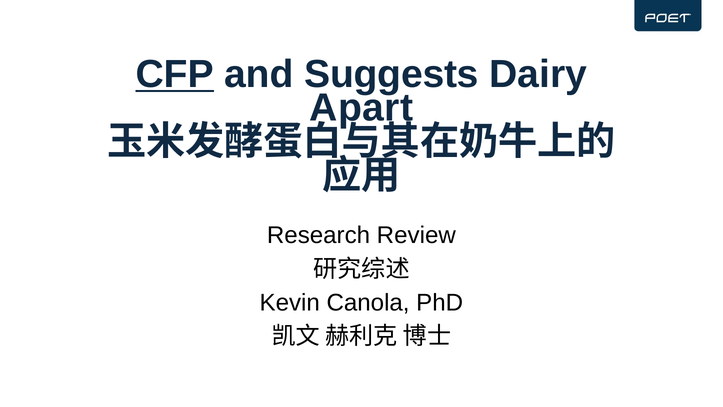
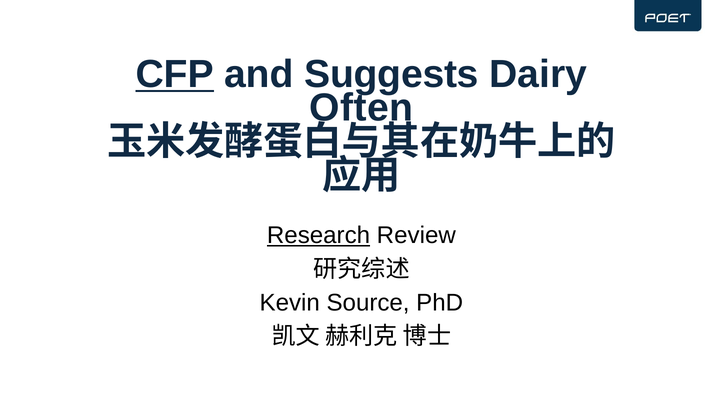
Apart: Apart -> Often (361, 108)
Research underline: none -> present (319, 235)
Canola: Canola -> Source (368, 302)
